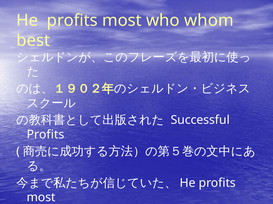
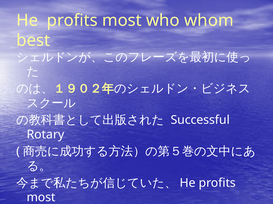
Profits: Profits -> Rotary (45, 135)
